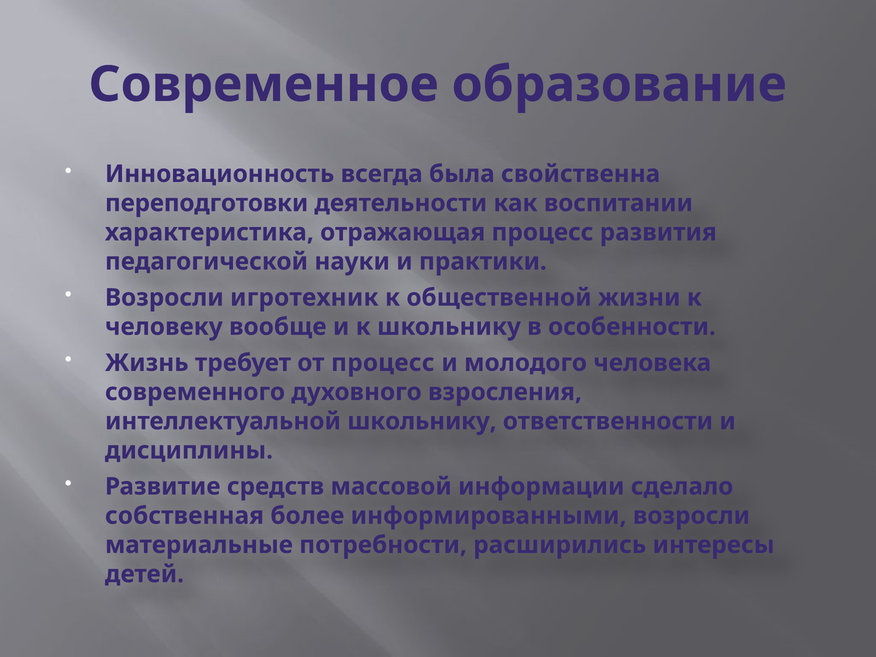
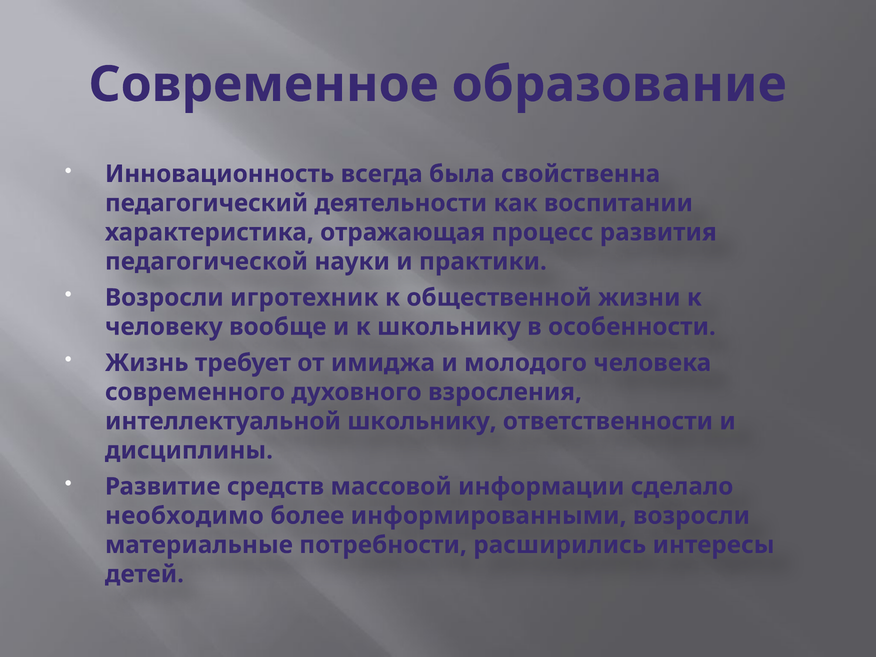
переподготовки: переподготовки -> педагогический (207, 203)
от процесс: процесс -> имиджа (383, 363)
собственная: собственная -> необходимо (184, 516)
